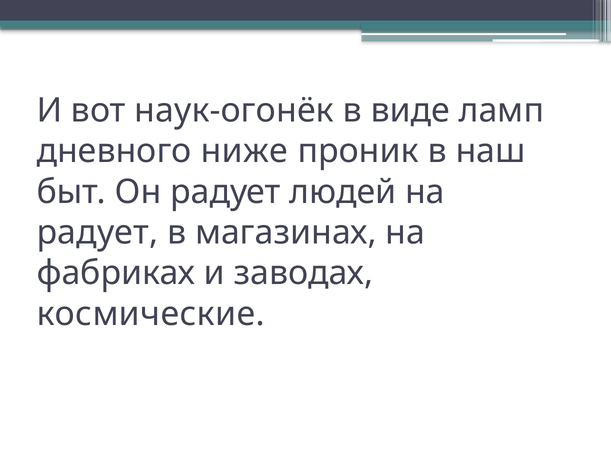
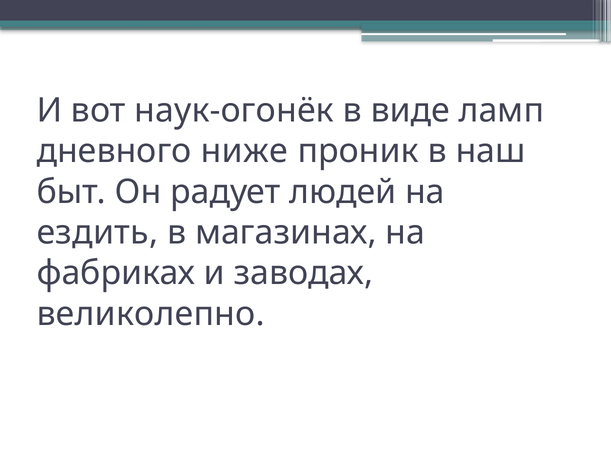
радует: радует -> ездить (97, 233)
космические: космические -> великолепно (151, 314)
